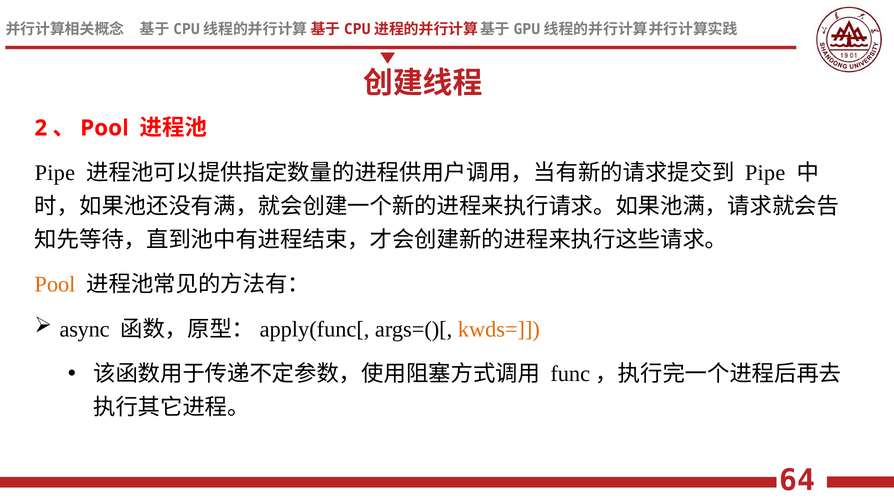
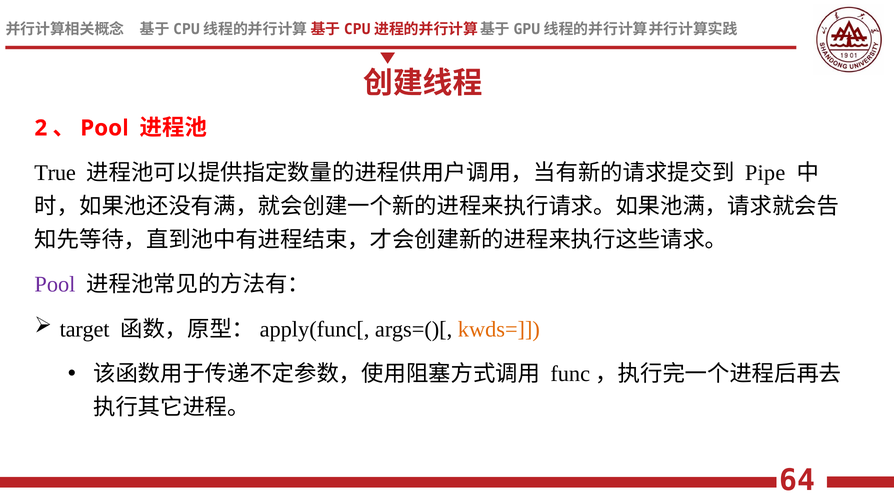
Pipe: Pipe -> True (55, 173)
Pool colour: orange -> purple (55, 284)
async: async -> target (85, 329)
